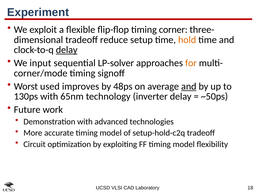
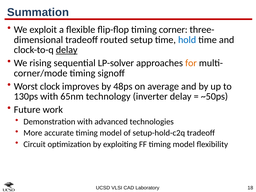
Experiment: Experiment -> Summation (38, 12)
reduce: reduce -> routed (114, 40)
hold colour: orange -> blue (187, 40)
input: input -> rising (40, 63)
used: used -> clock (50, 86)
and underline: present -> none (189, 86)
